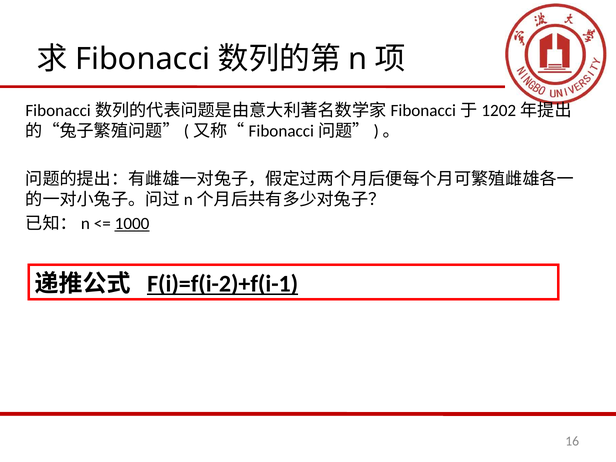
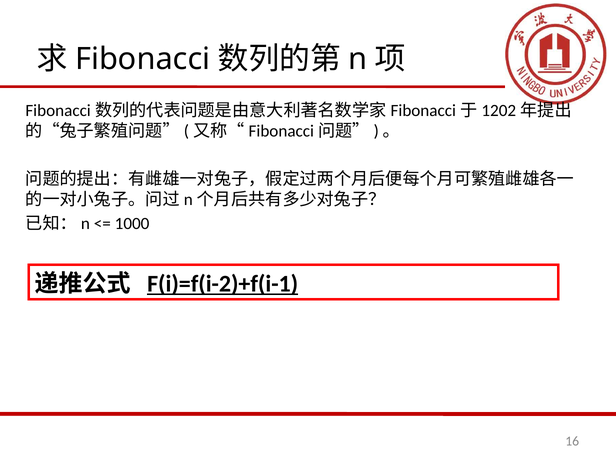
1000 underline: present -> none (132, 224)
